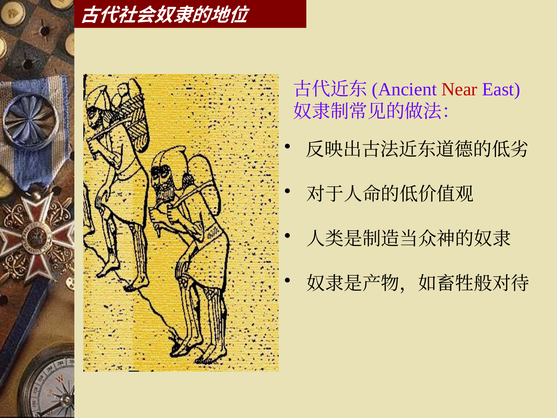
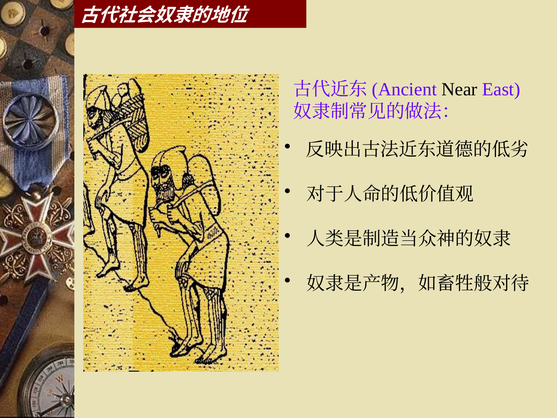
Near colour: red -> black (459, 89)
